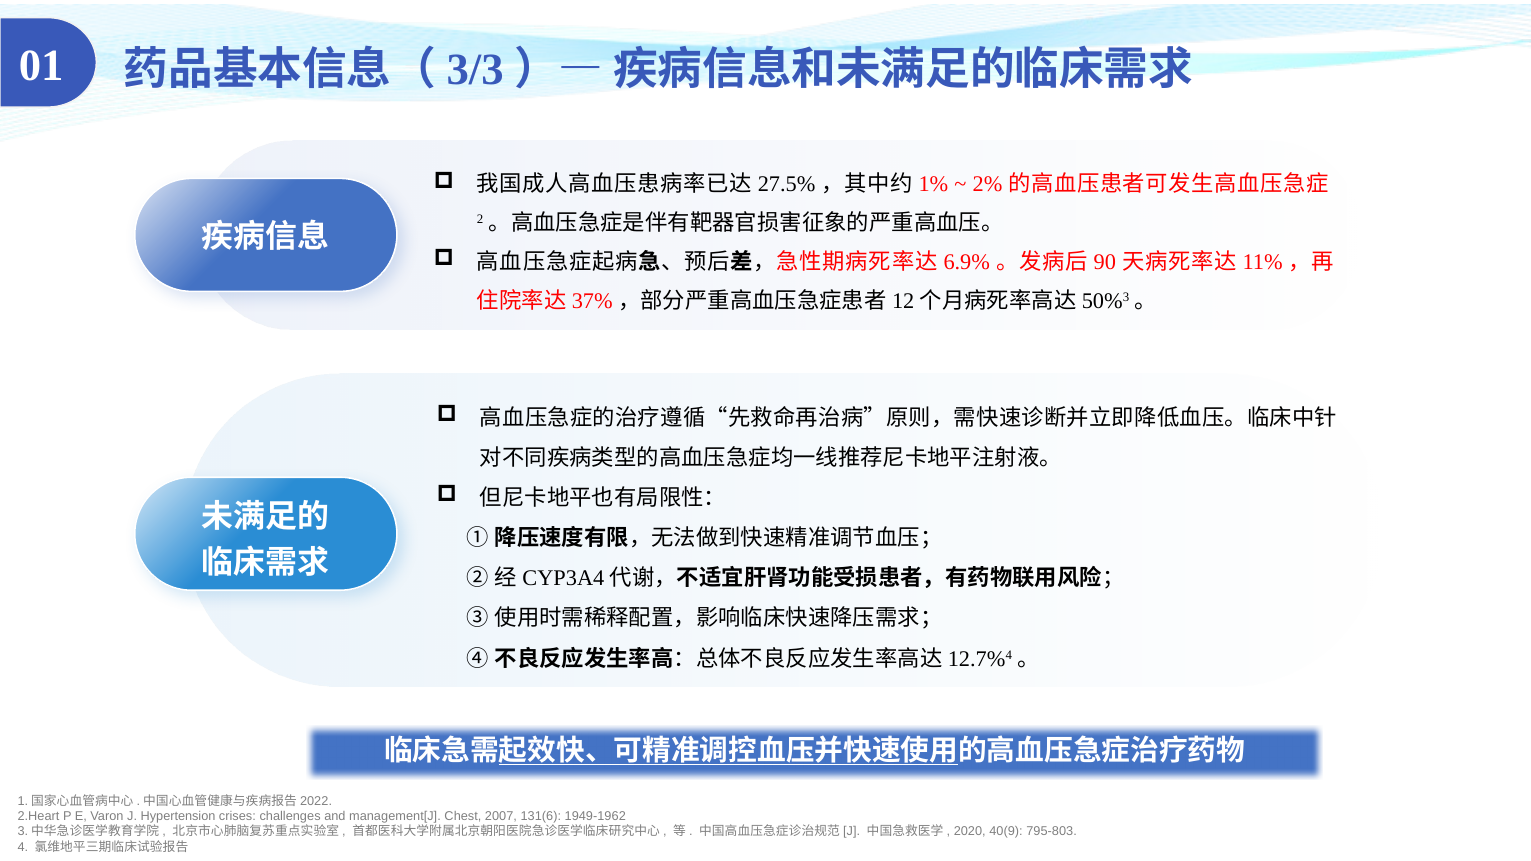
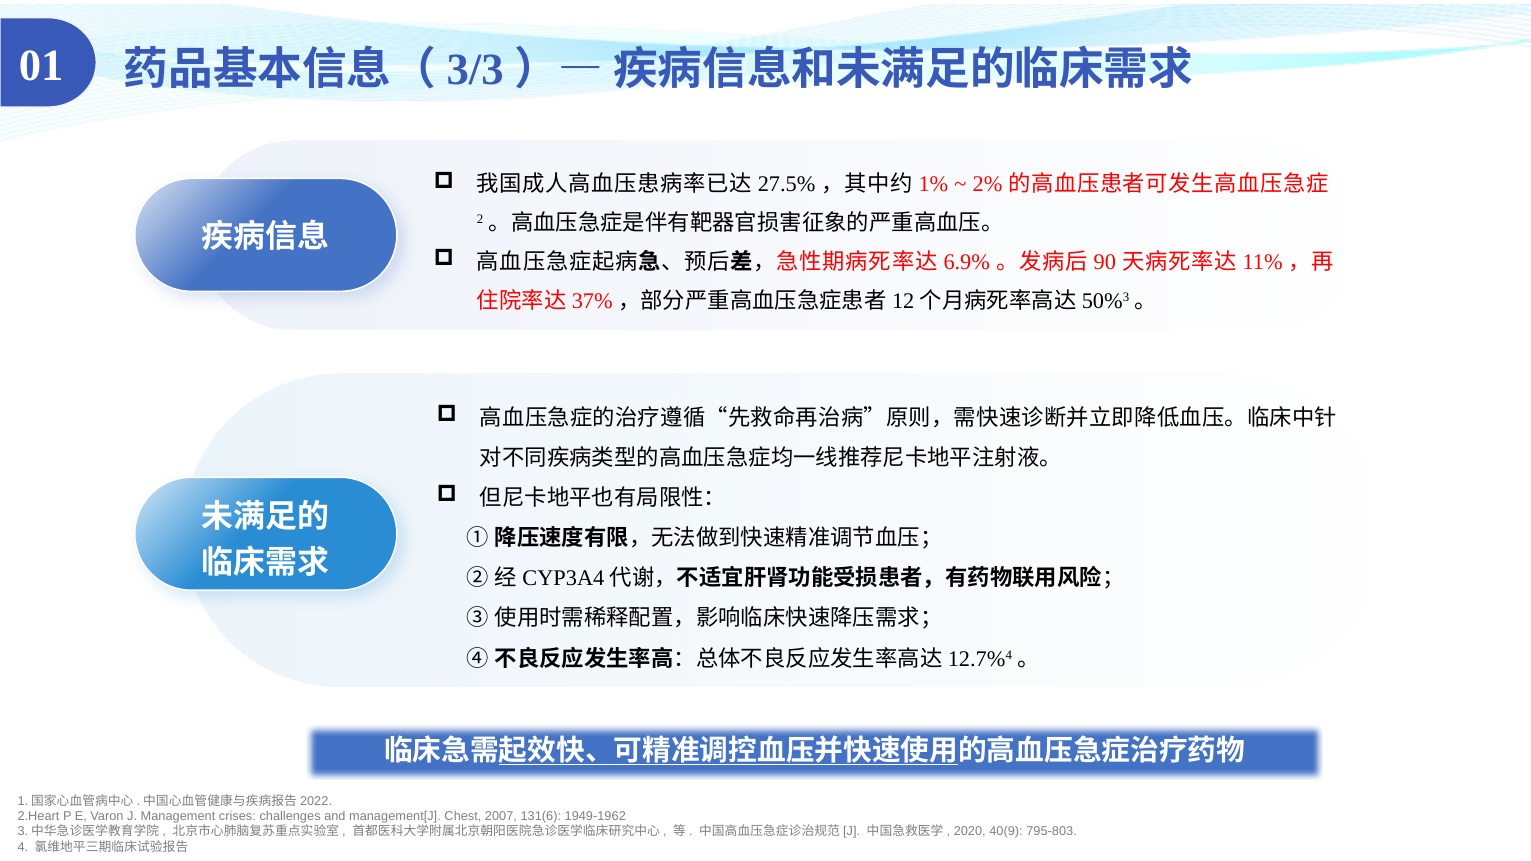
Hypertension: Hypertension -> Management (178, 817)
